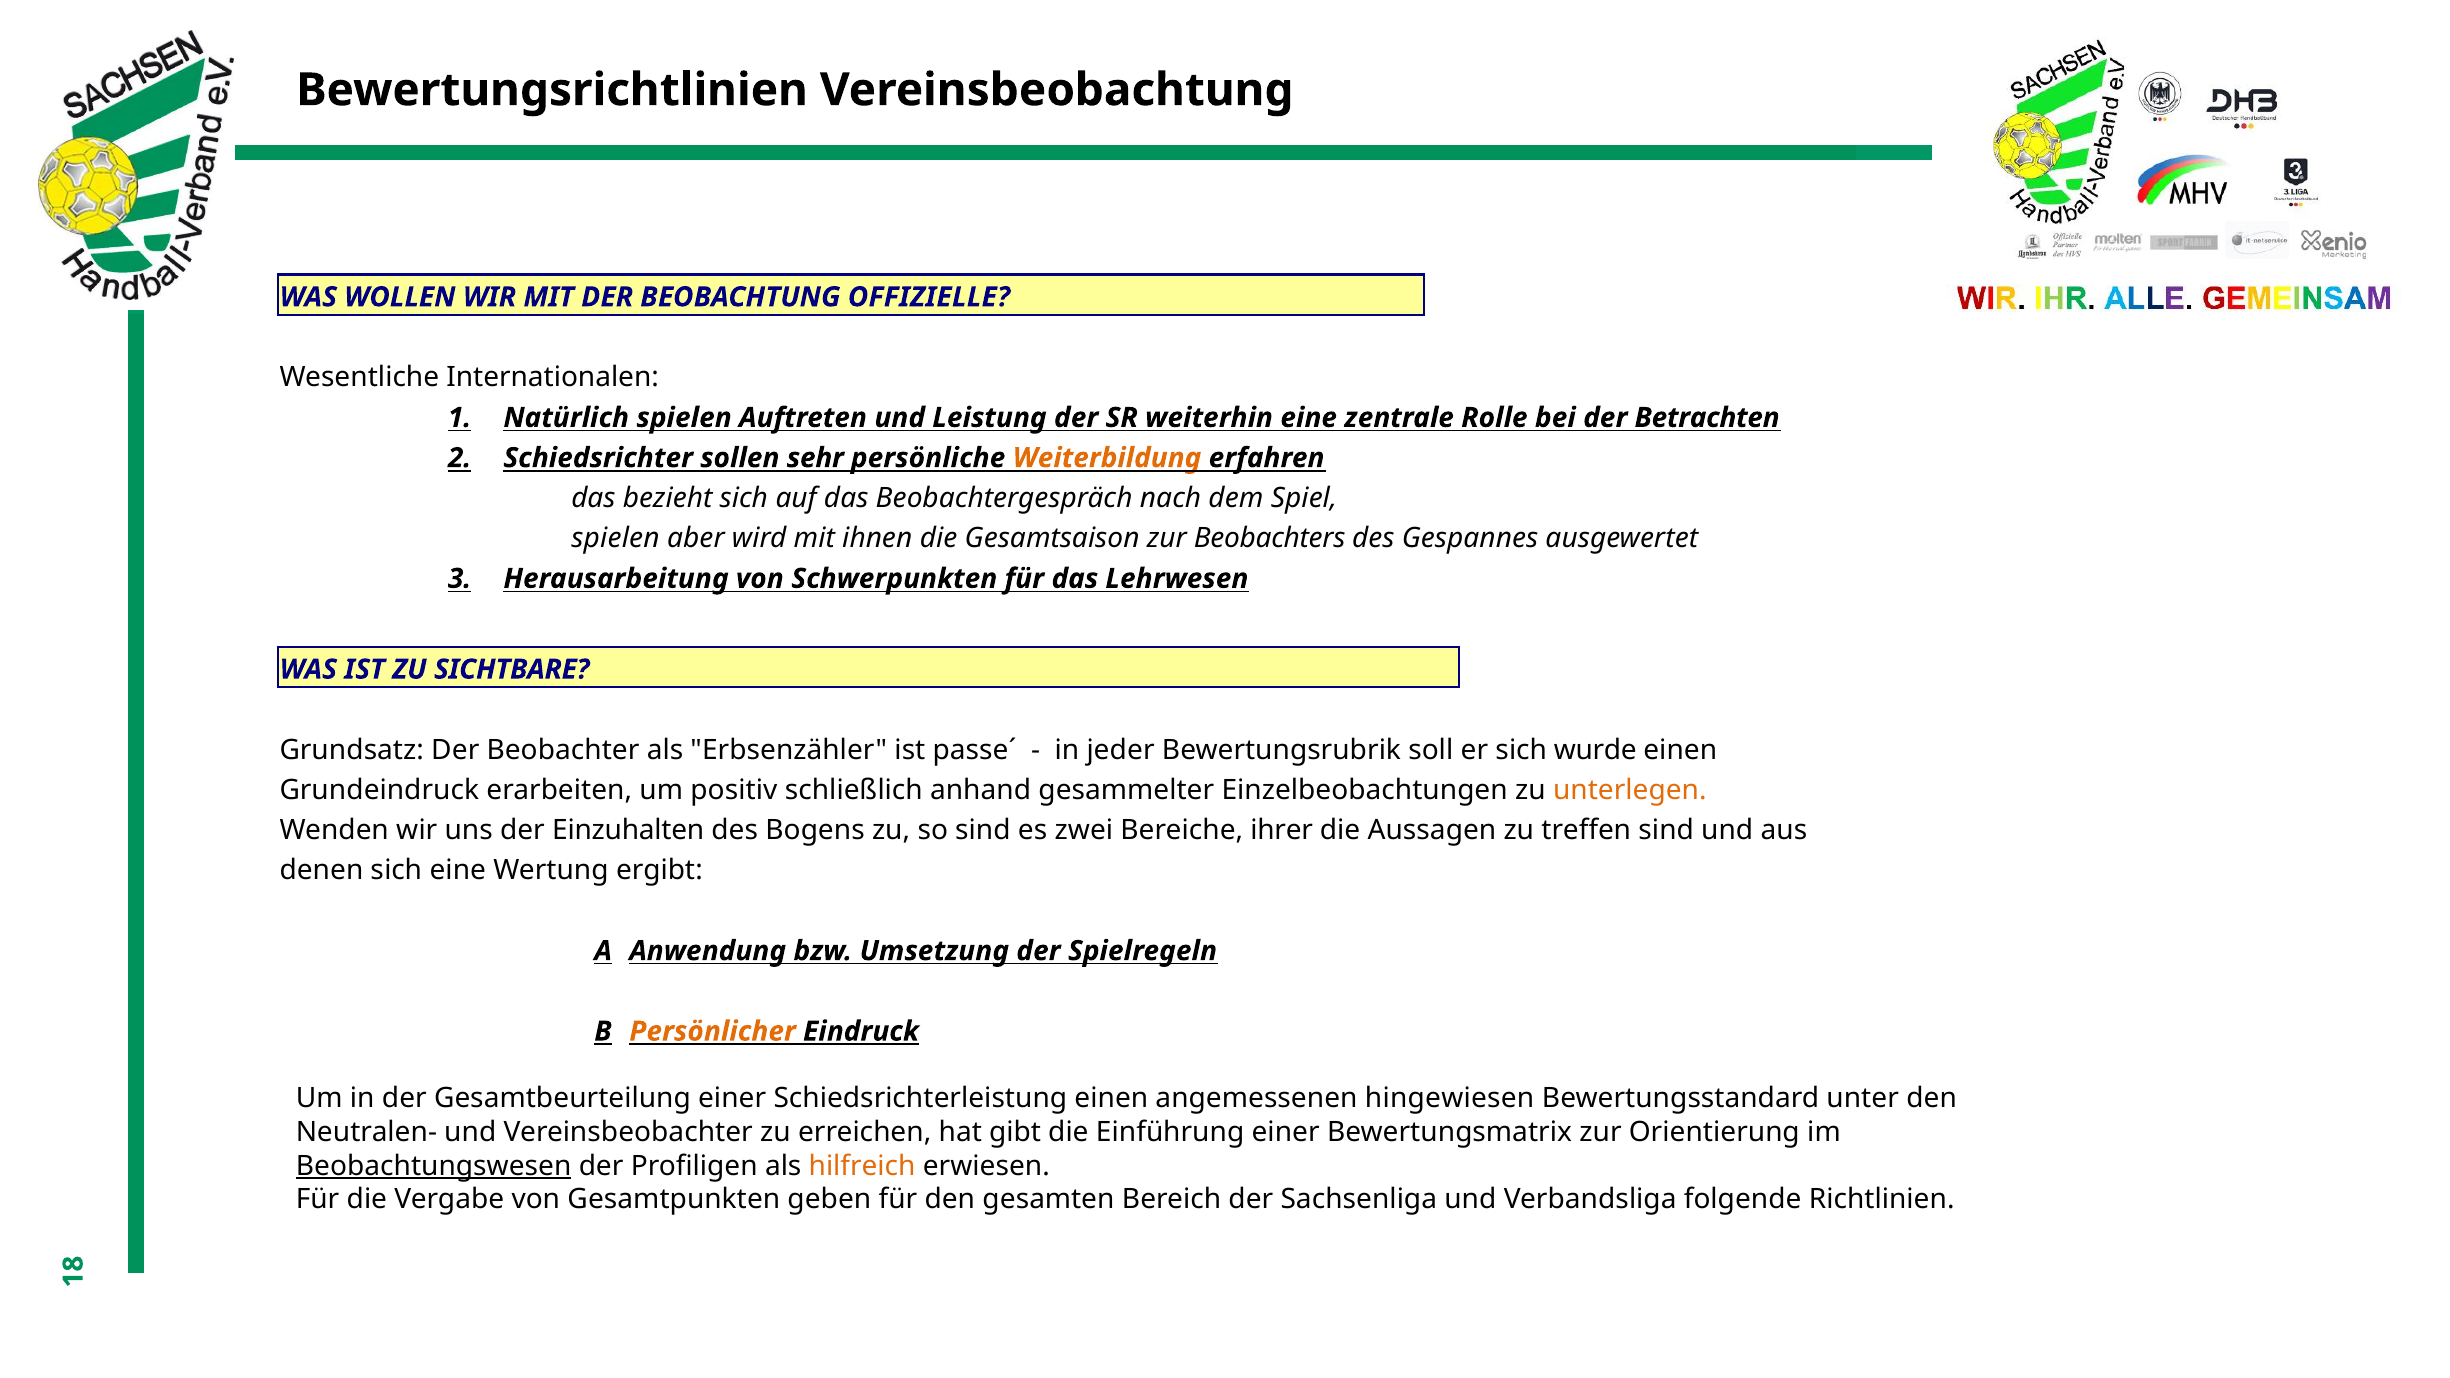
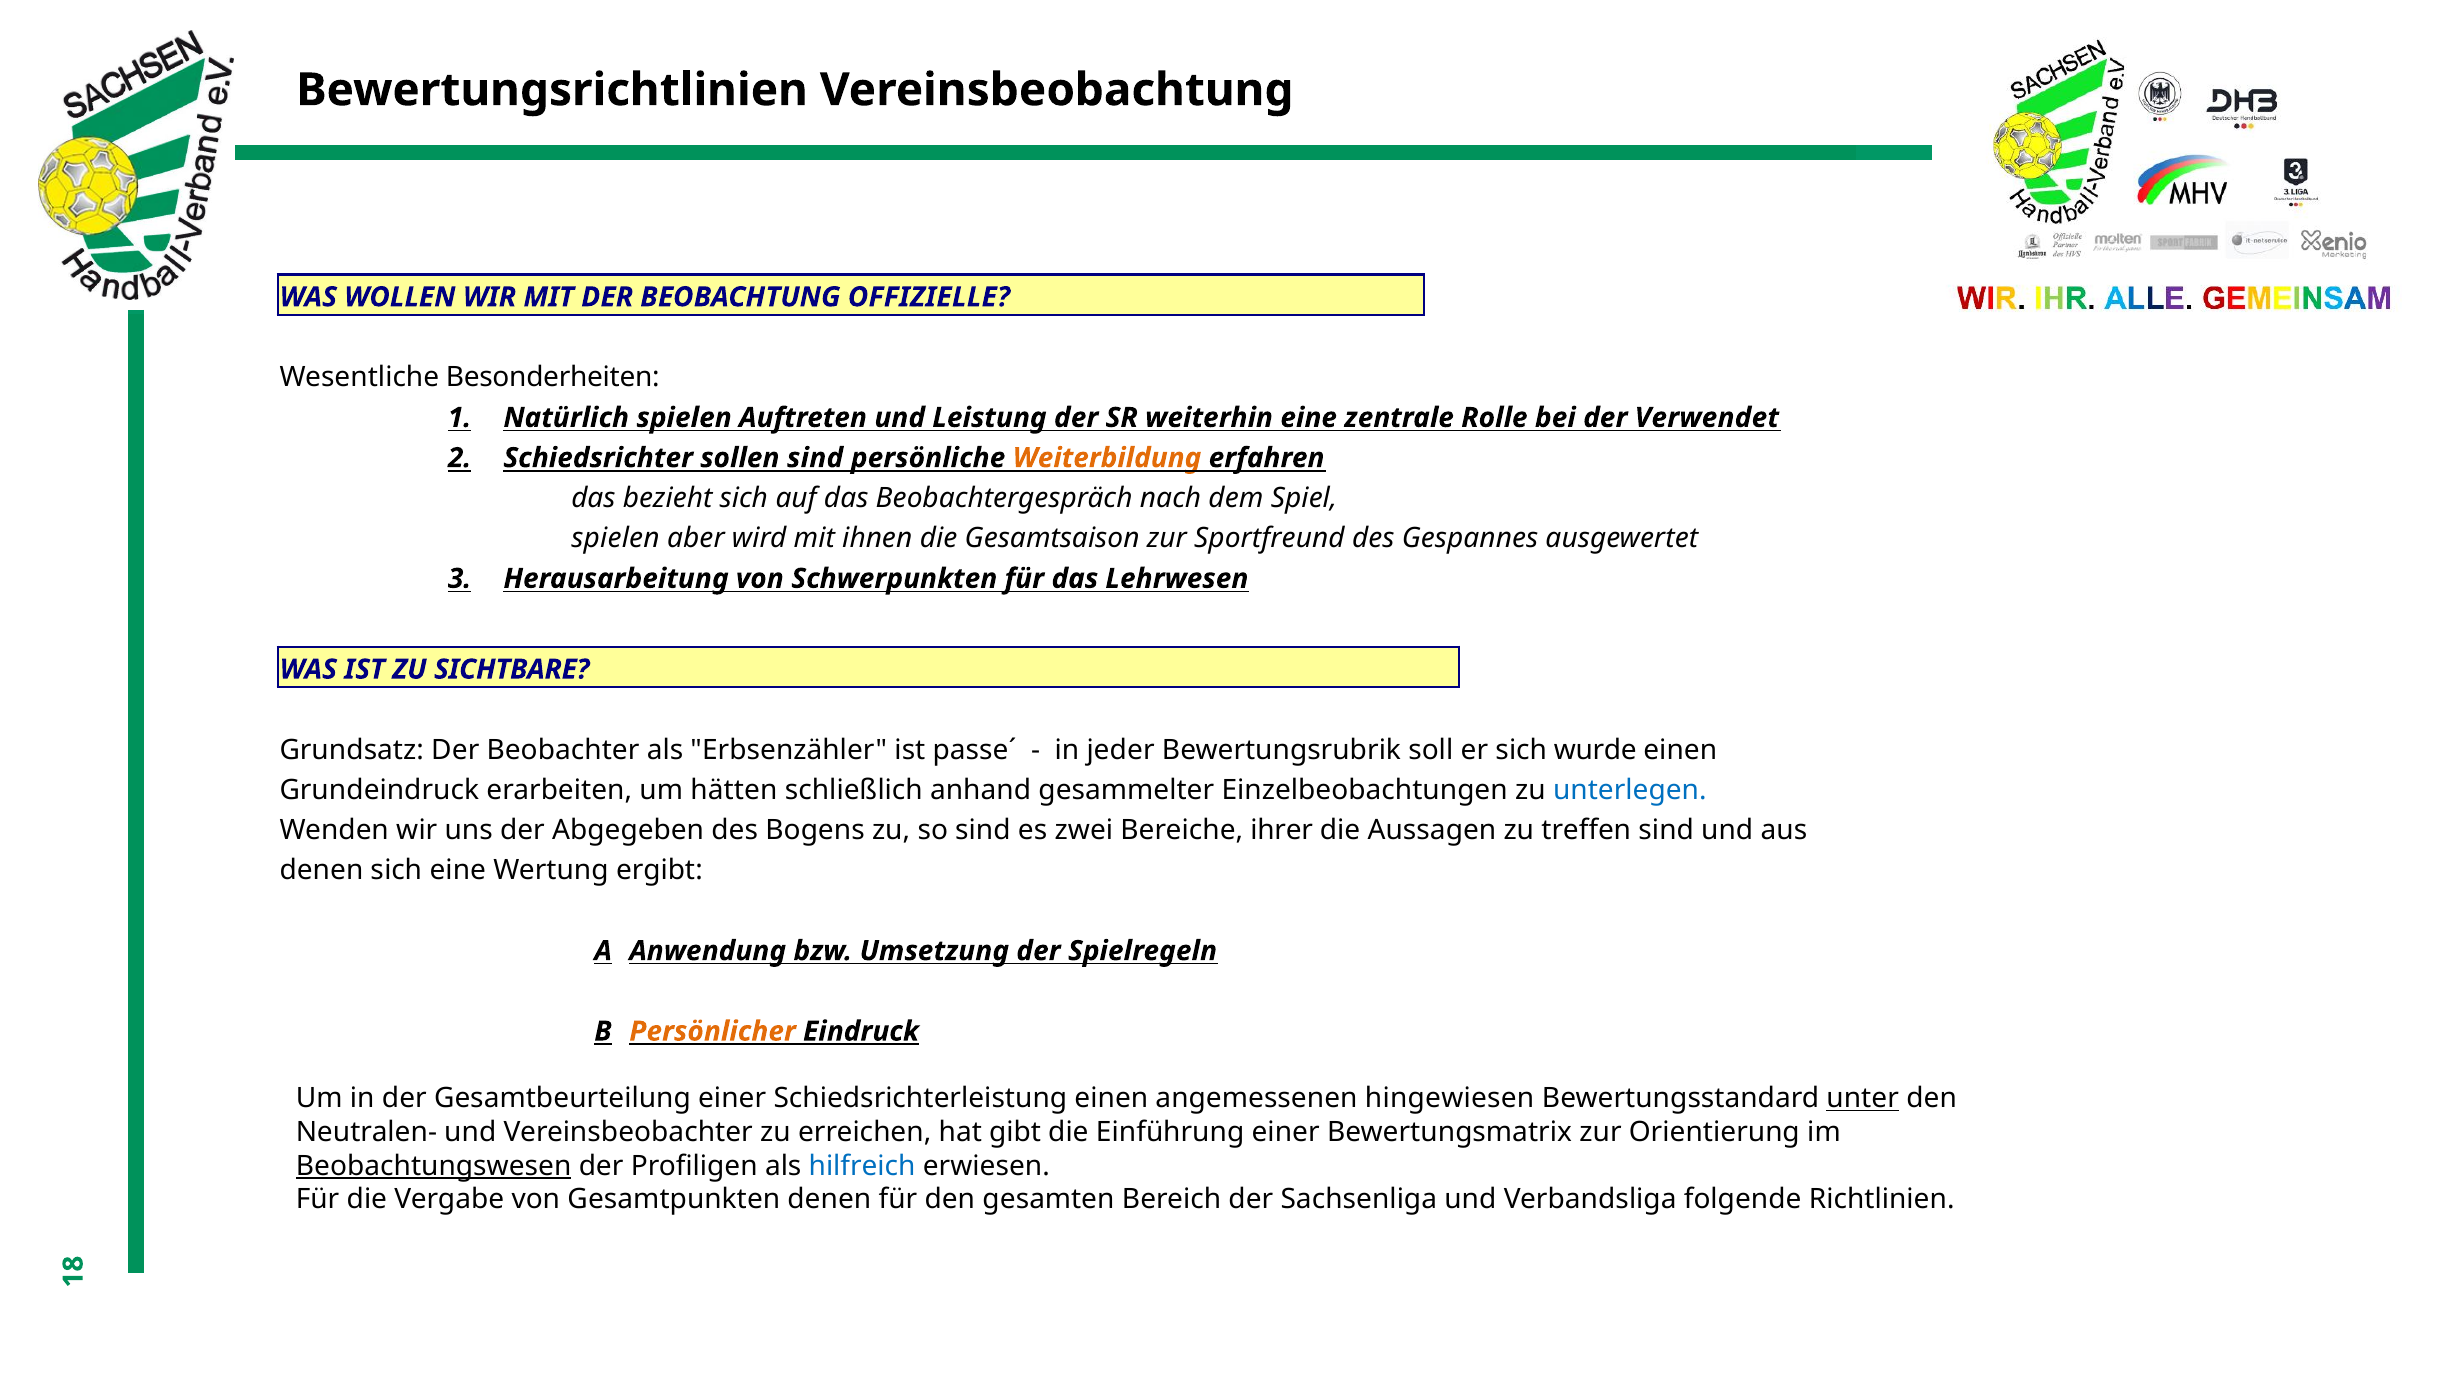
Internationalen: Internationalen -> Besonderheiten (553, 378)
Betrachten: Betrachten -> Verwendet (1707, 418)
sollen sehr: sehr -> sind (815, 458)
Beobachters: Beobachters -> Sportfreund (1269, 538)
positiv: positiv -> hätten (734, 790)
unterlegen colour: orange -> blue (1630, 790)
Einzuhalten: Einzuhalten -> Abgegeben (628, 830)
unter underline: none -> present (1863, 1099)
hilfreich colour: orange -> blue (862, 1166)
Gesamtpunkten geben: geben -> denen (829, 1200)
